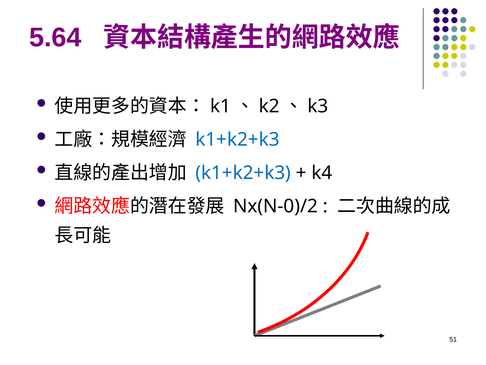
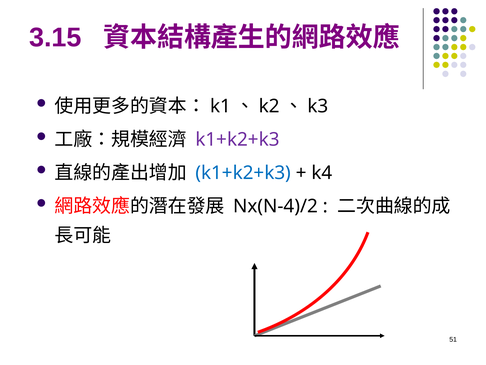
5.64: 5.64 -> 3.15 (55, 38)
k1+k2+k3 colour: blue -> purple (238, 139)
Nx(N-0)/2: Nx(N-0)/2 -> Nx(N-4)/2 (276, 206)
